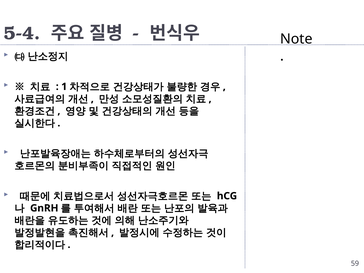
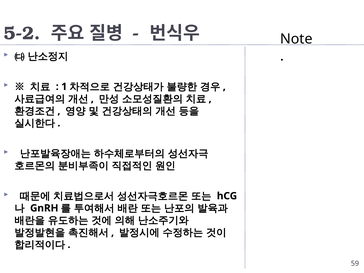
5-4: 5-4 -> 5-2 (22, 33)
